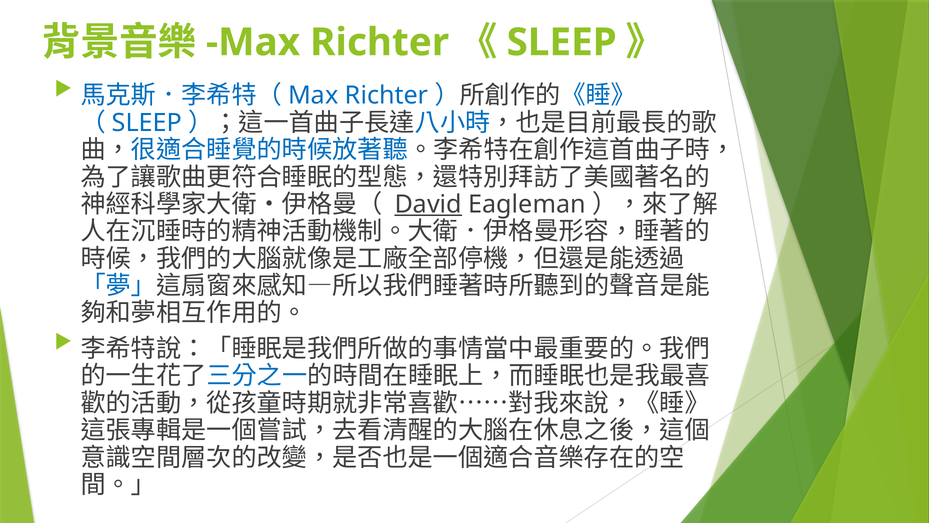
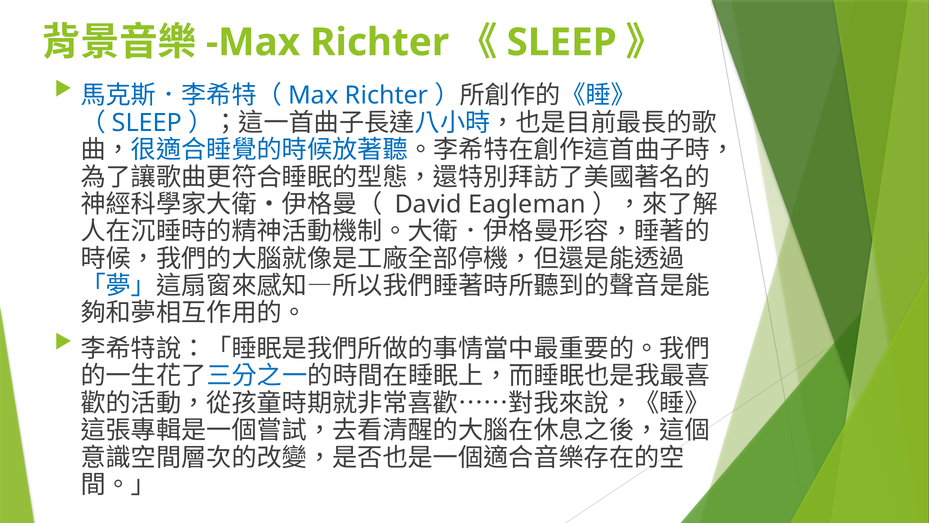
David underline: present -> none (428, 204)
